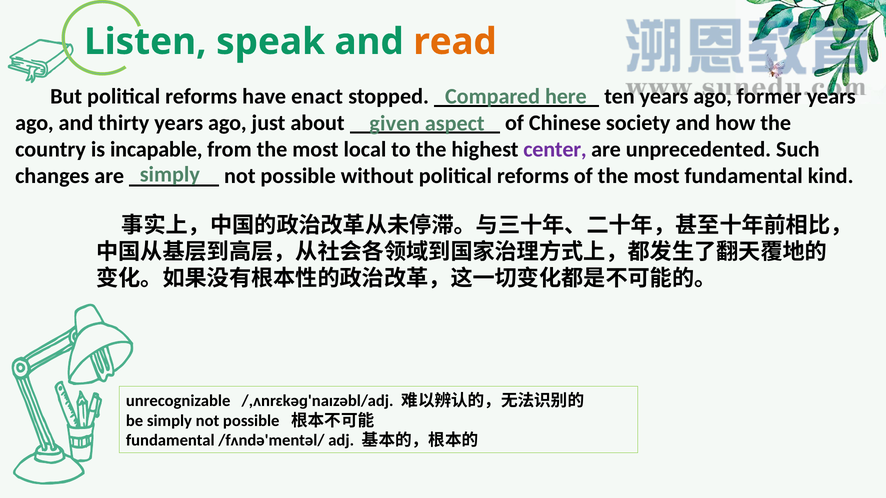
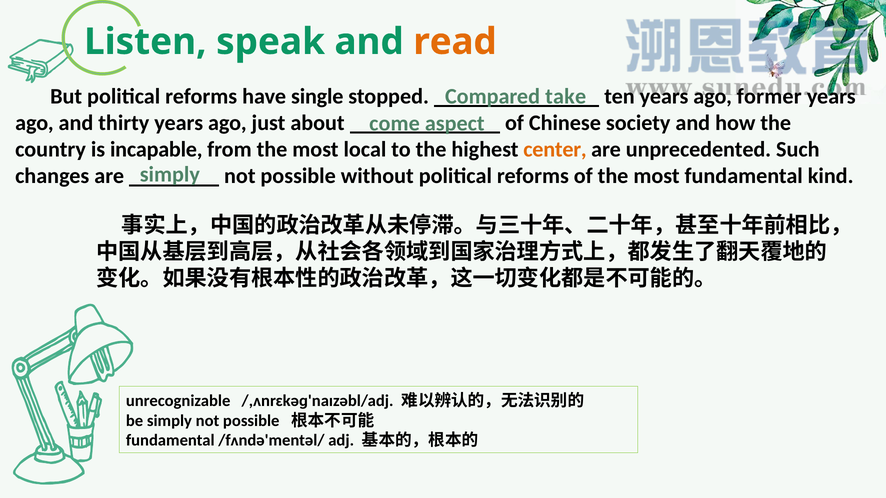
enact: enact -> single (317, 96)
here: here -> take (566, 96)
given: given -> come (394, 124)
center colour: purple -> orange (555, 150)
